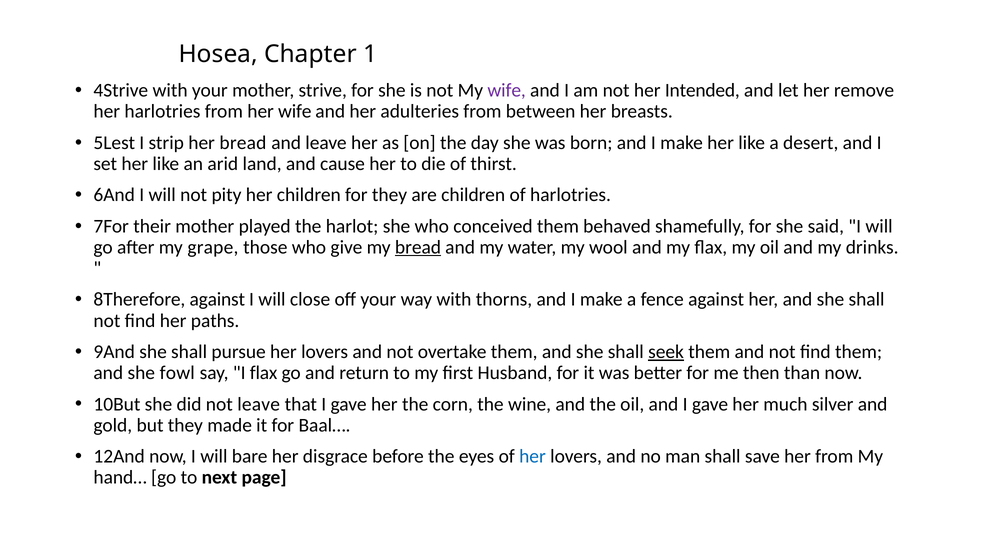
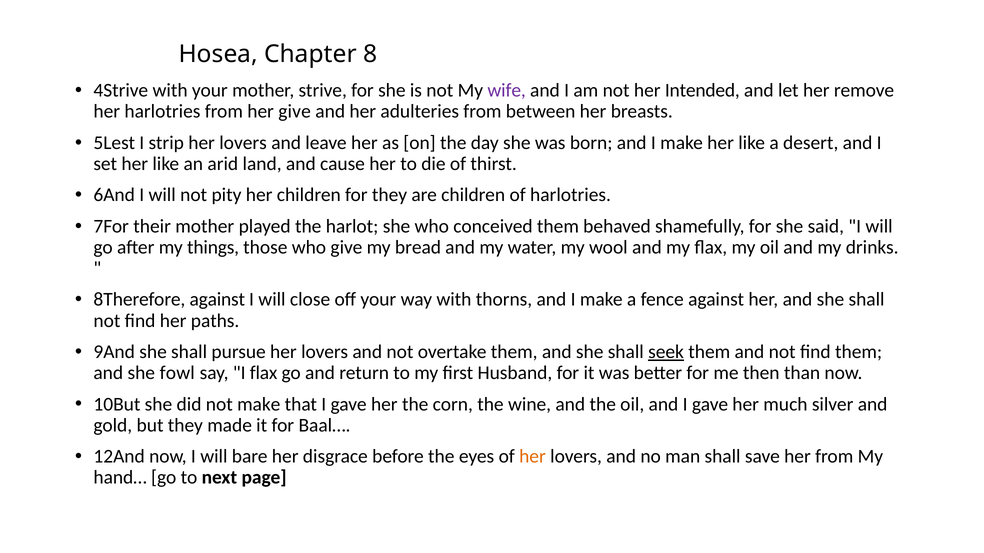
1: 1 -> 8 (370, 54)
her wife: wife -> give (295, 112)
strip her bread: bread -> lovers (243, 143)
grape: grape -> things (213, 248)
bread underline: present -> none (418, 248)
not leave: leave -> make (259, 404)
her colour: blue -> orange (532, 457)
